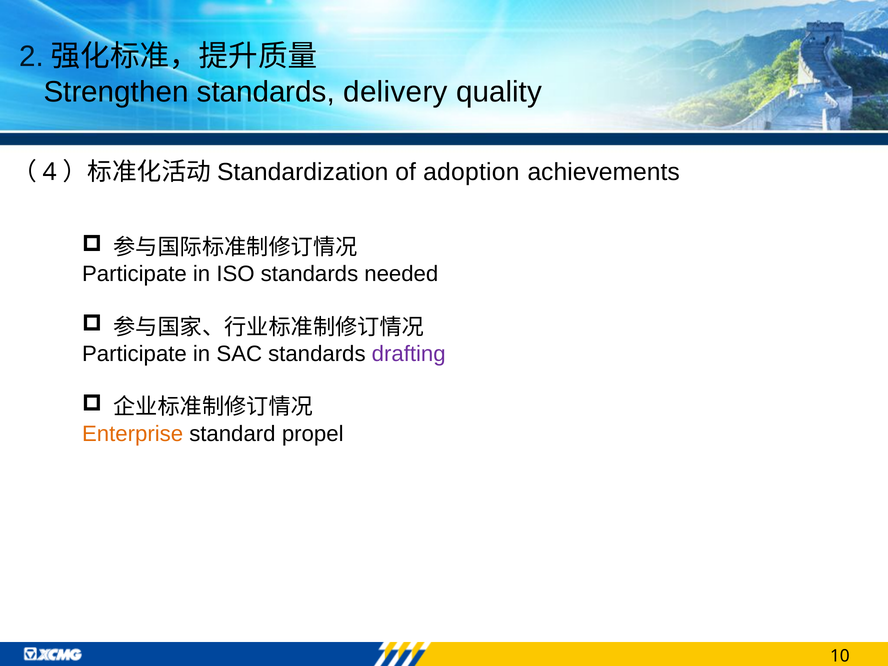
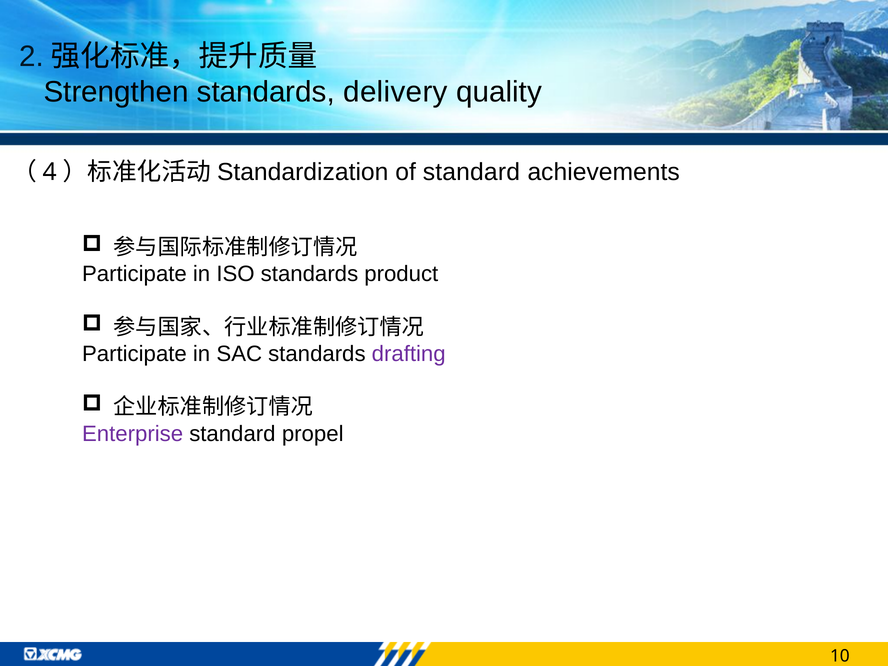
of adoption: adoption -> standard (471, 172)
needed: needed -> product (401, 274)
Enterprise colour: orange -> purple (133, 434)
